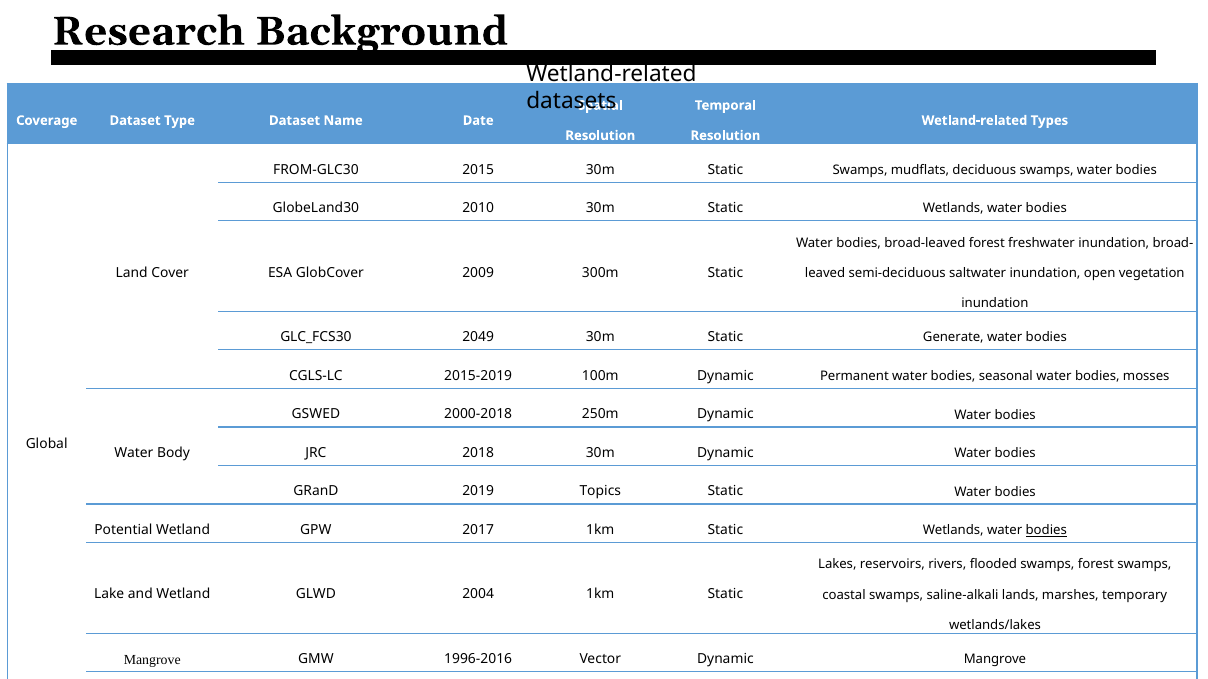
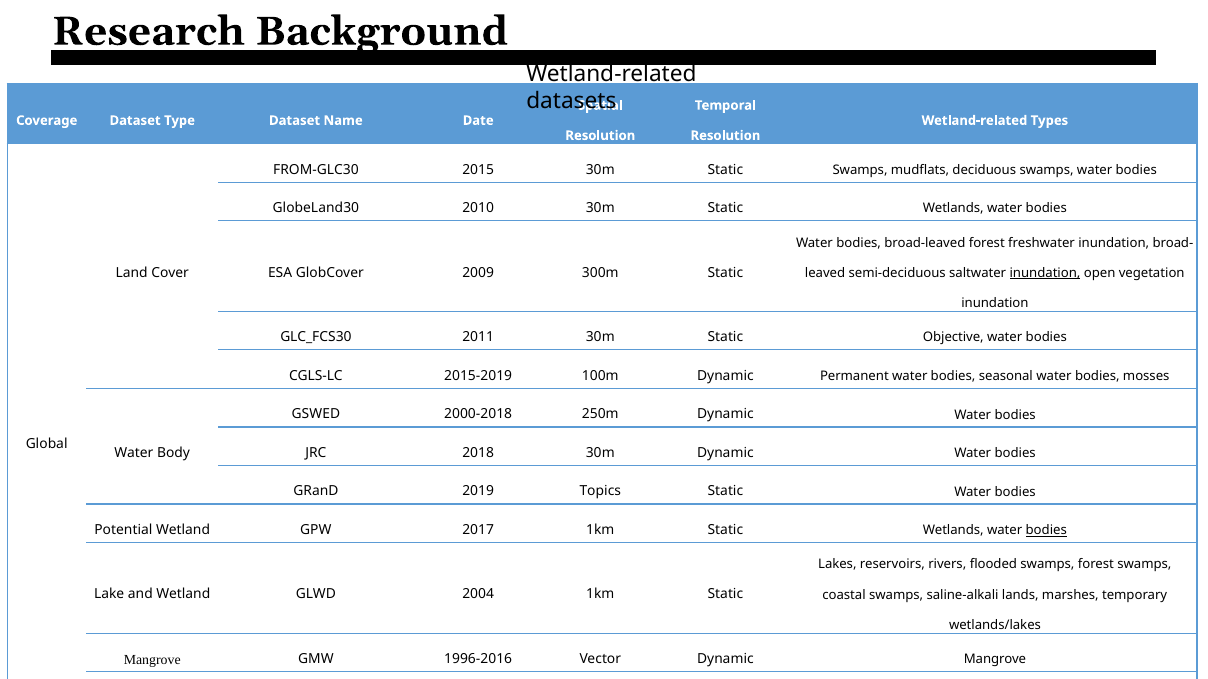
inundation underline: none -> present (1045, 273)
2049: 2049 -> 2011 (478, 337)
Generate: Generate -> Objective (953, 338)
